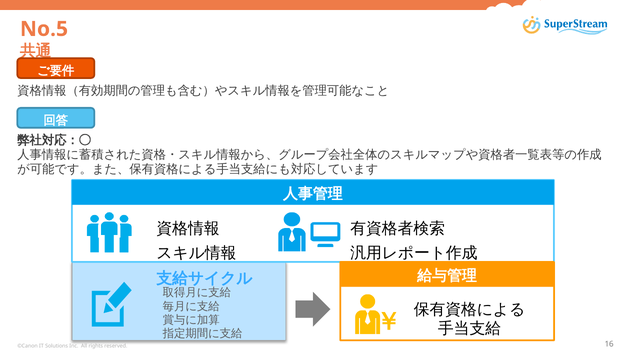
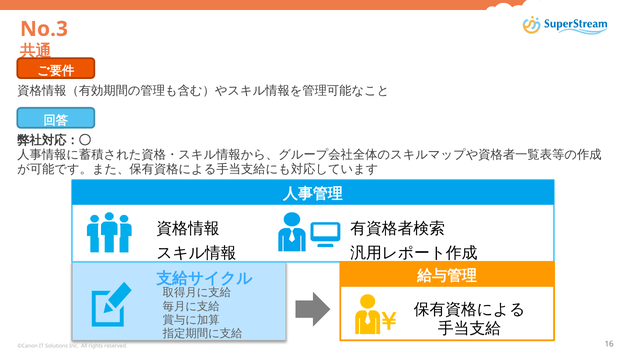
No.5: No.5 -> No.3 (44, 29)
